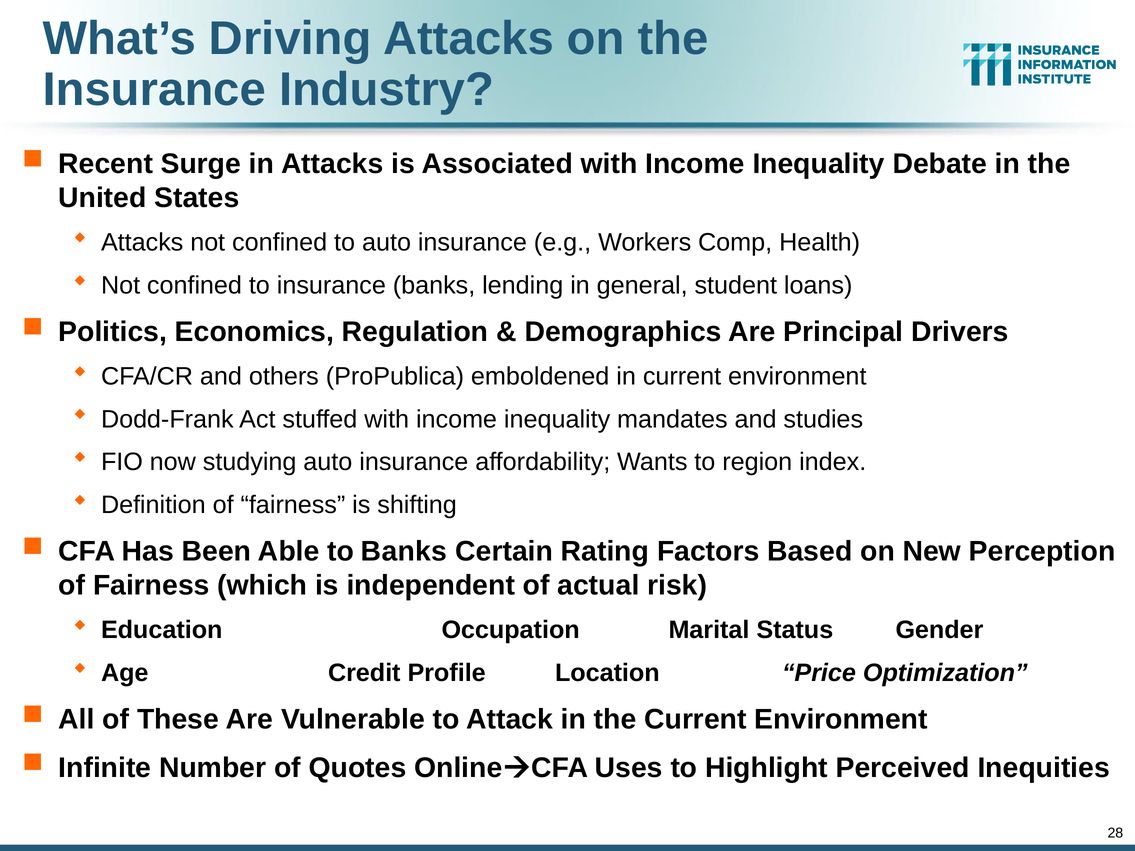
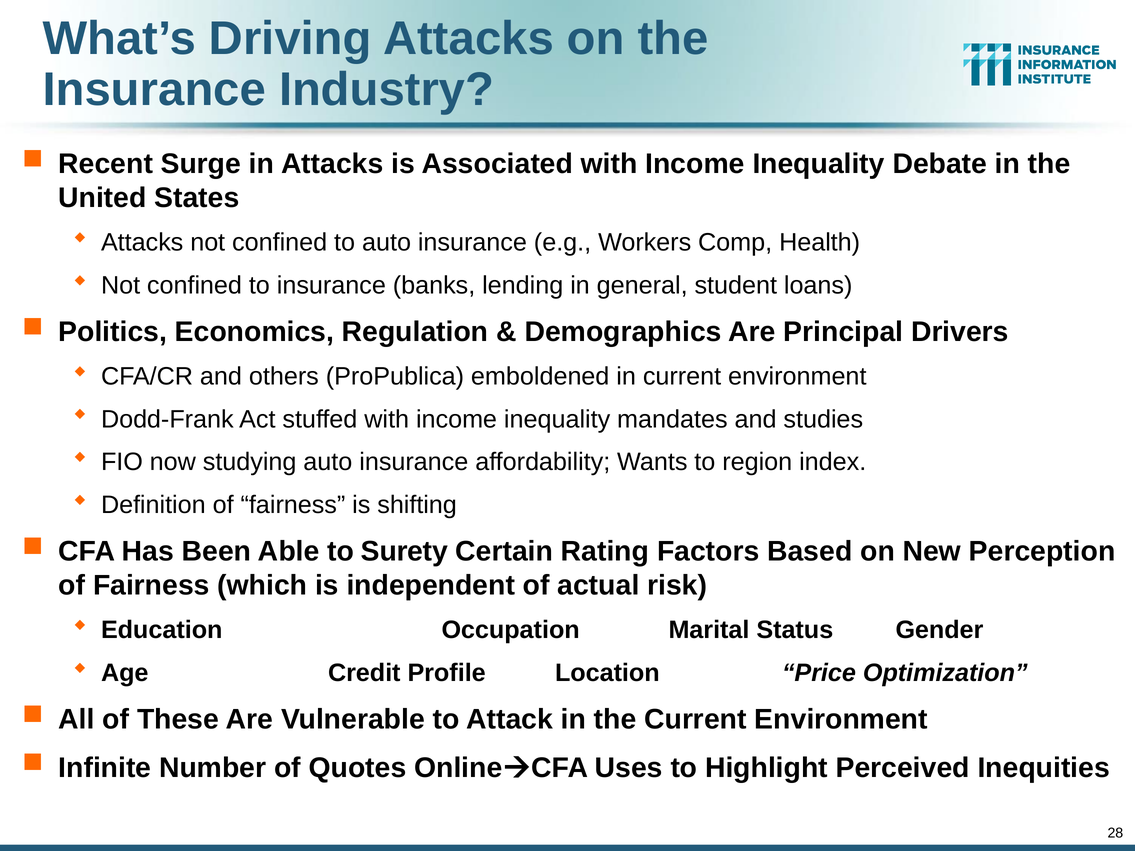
to Banks: Banks -> Surety (404, 552)
